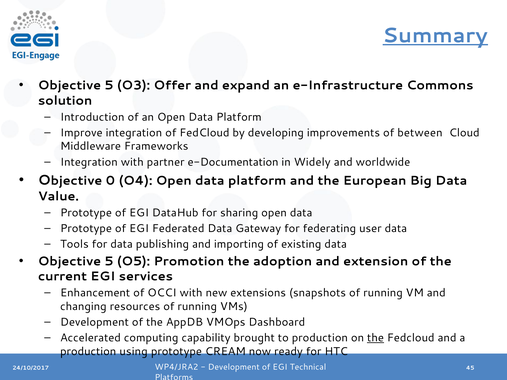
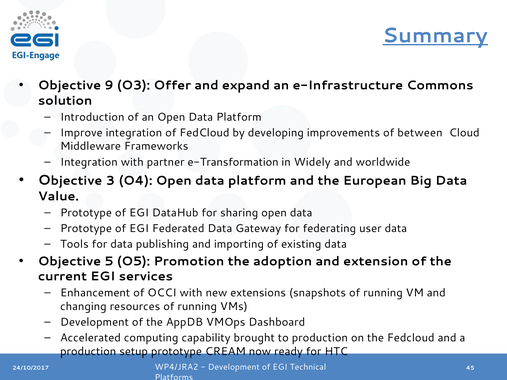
5: 5 -> 9 (109, 85)
e-Documentation: e-Documentation -> e-Transformation (233, 162)
0: 0 -> 3 (110, 181)
the underline: present -> none (376, 338)
using: using -> setup (134, 352)
